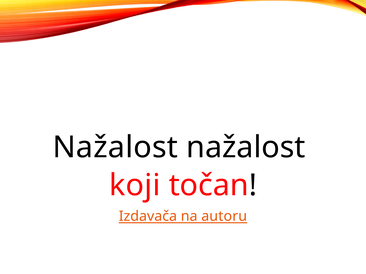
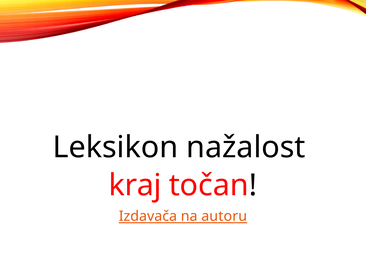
Nažalost: Nažalost -> Leksikon (115, 148)
koji: koji -> kraj (135, 186)
